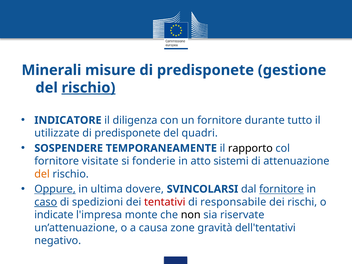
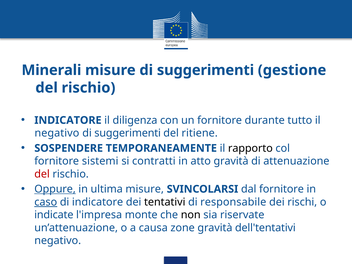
misure di predisponete: predisponete -> suggerimenti (205, 70)
rischio underline: present -> none (88, 88)
utilizzate: utilizzate -> negativo (57, 133)
predisponete: predisponete -> suggerimenti (128, 133)
quadri: quadri -> ritiene (200, 133)
visitate: visitate -> sistemi (100, 161)
fonderie: fonderie -> contratti (154, 161)
atto sistemi: sistemi -> gravità (231, 161)
del colour: orange -> red (42, 174)
ultima dovere: dovere -> misure (145, 189)
fornitore underline: present -> none (282, 189)
di spedizioni: spedizioni -> indicatore (98, 202)
tentativi colour: red -> black (165, 202)
